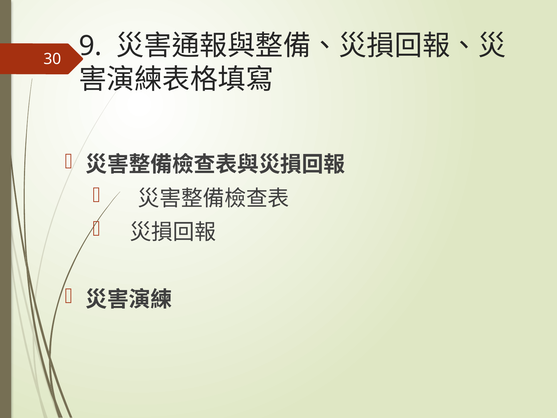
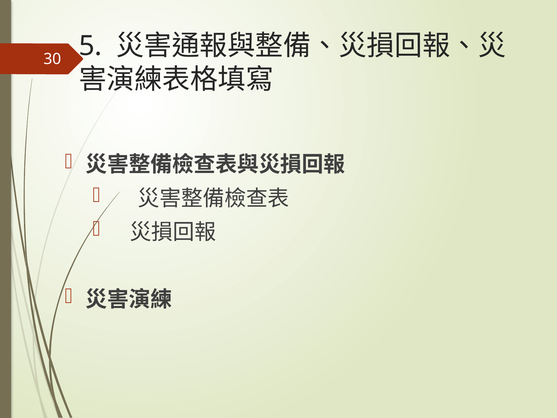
9: 9 -> 5 (90, 46)
